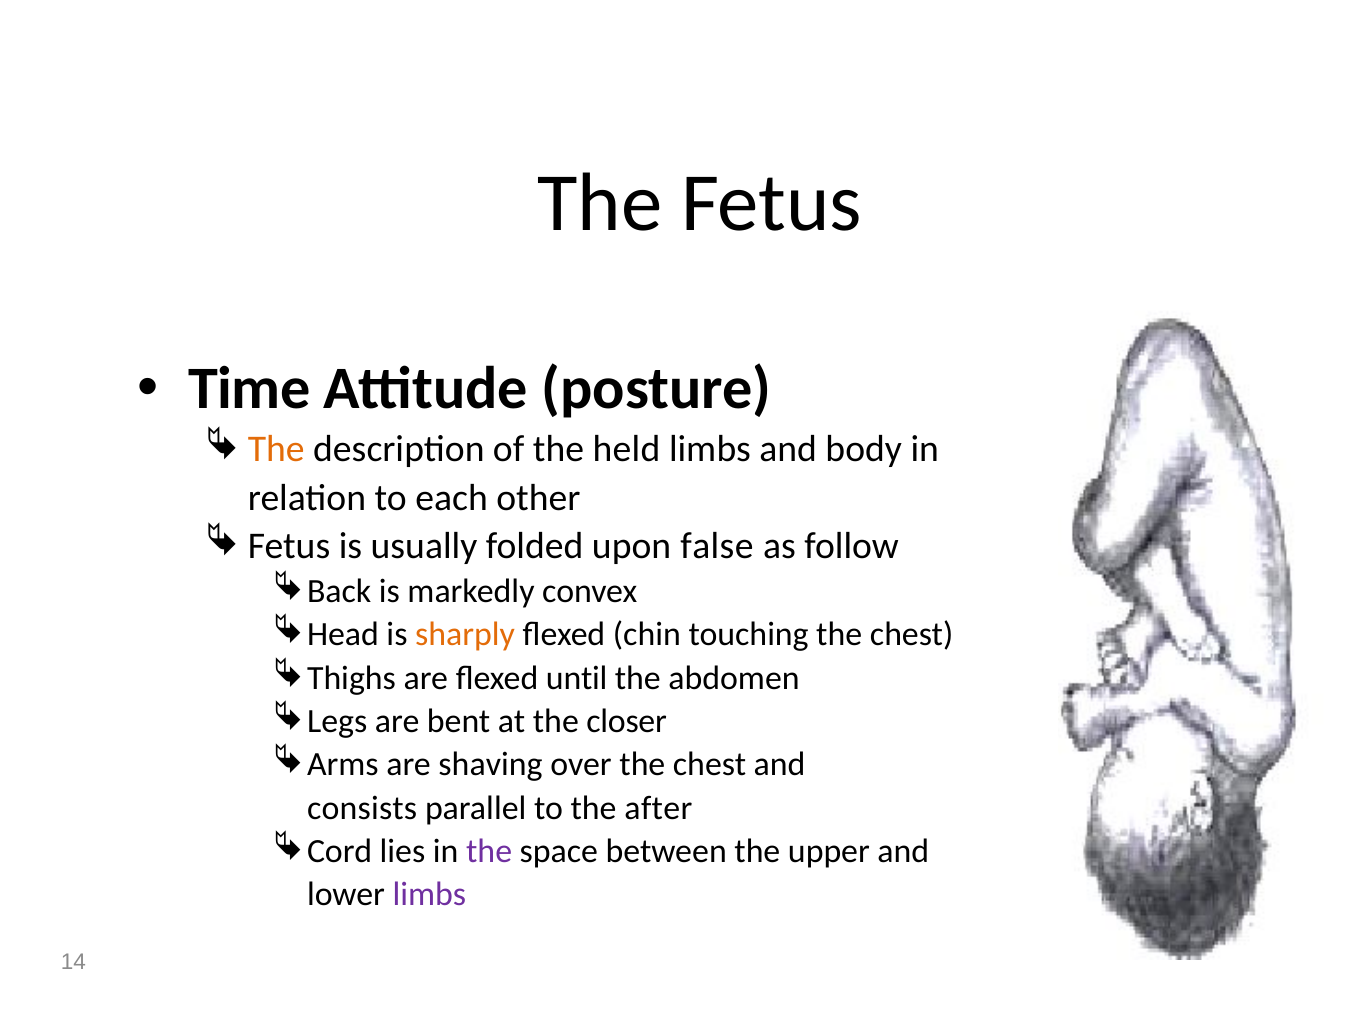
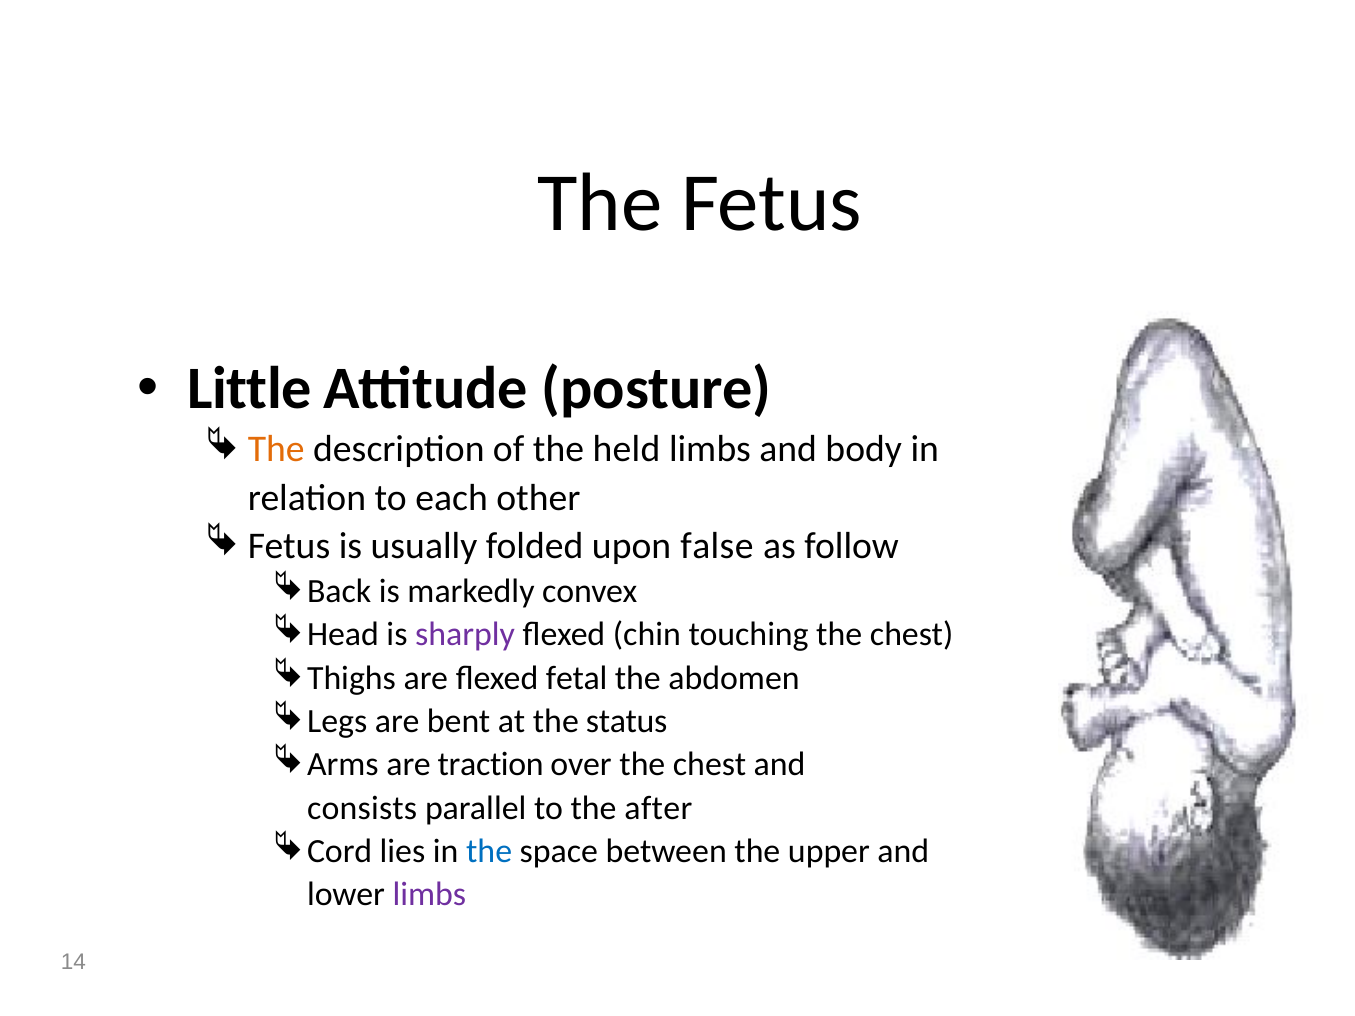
Time: Time -> Little (250, 389)
sharply colour: orange -> purple (465, 635)
until: until -> fetal (577, 678)
closer: closer -> status (627, 721)
shaving: shaving -> traction (491, 765)
the colour: purple -> blue (489, 852)
